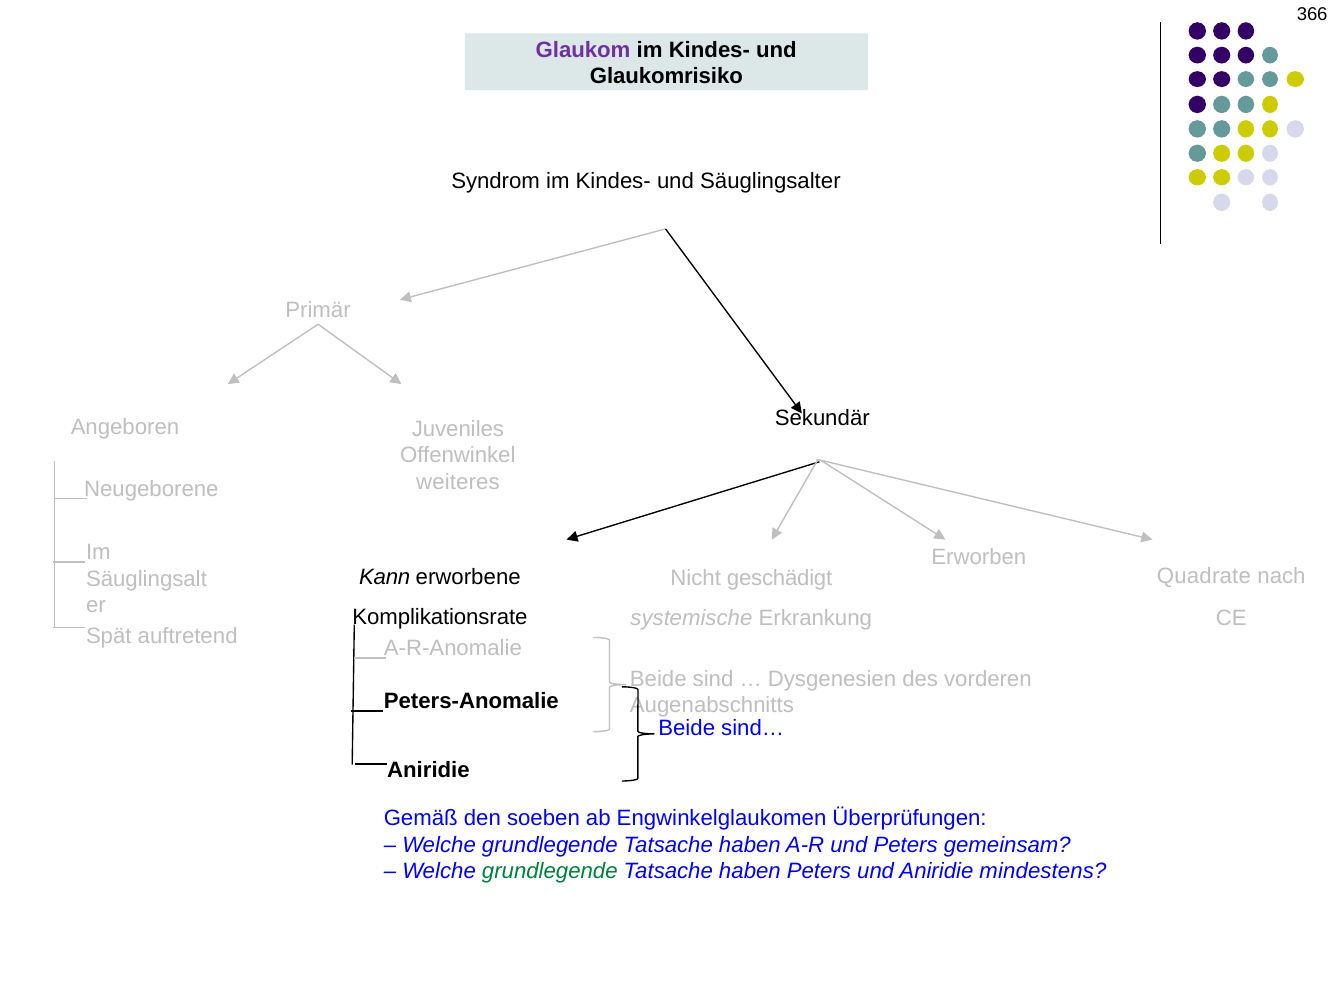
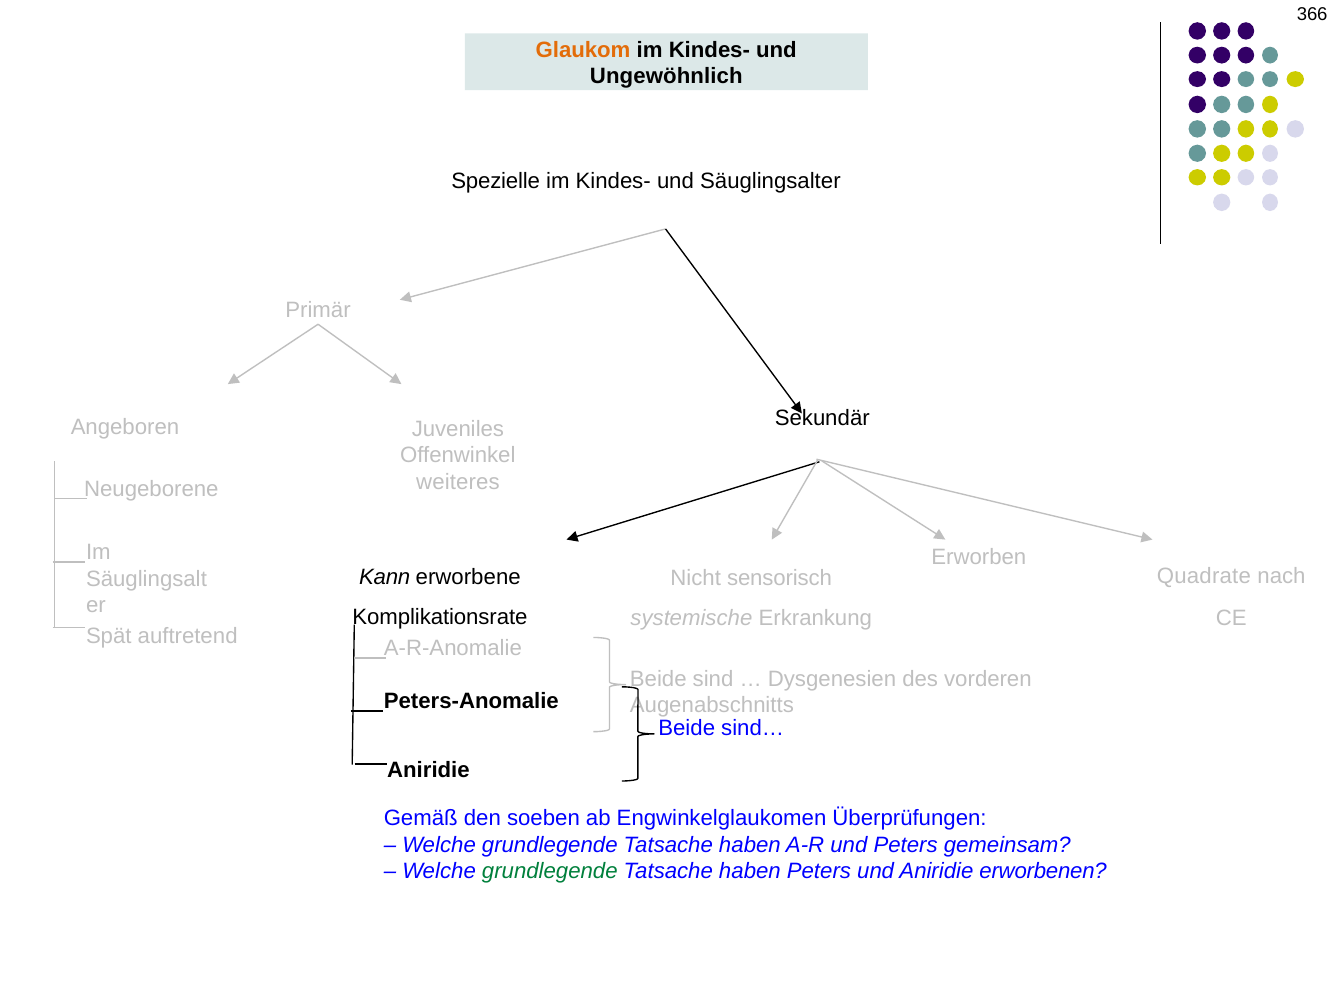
Glaukom colour: purple -> orange (583, 50)
Glaukomrisiko: Glaukomrisiko -> Ungewöhnlich (666, 77)
Syndrom: Syndrom -> Spezielle (496, 181)
geschädigt: geschädigt -> sensorisch (780, 578)
mindestens: mindestens -> erworbenen (1043, 871)
